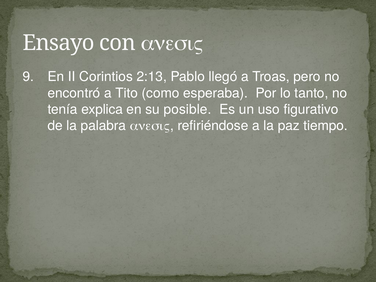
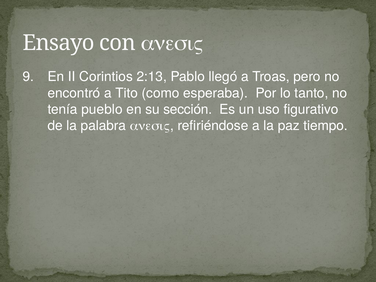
explica: explica -> pueblo (102, 109)
posible: posible -> sección (188, 109)
